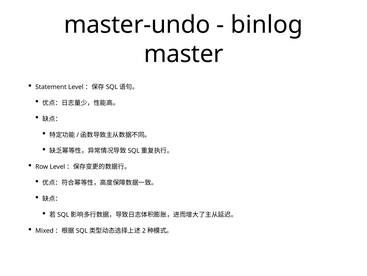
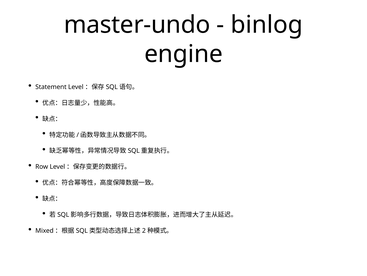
master: master -> engine (184, 54)
